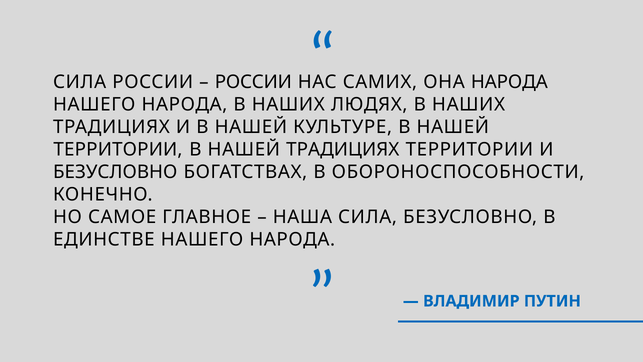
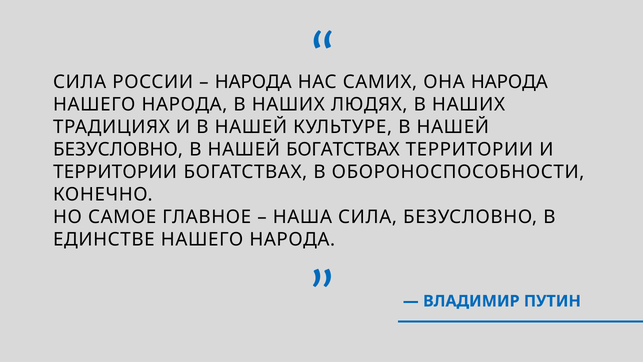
РОССИИ: РОССИИ -> НАРОДА (253, 82)
ТЕРРИТОРИИ: ТЕРРИТОРИИ -> БЕЗУСЛОВНО (118, 149)
НАШЕЙ ТРАДИЦИЯХ: ТРАДИЦИЯХ -> БОГАТСТВАХ (343, 149)
БЕЗУСЛОВНО: БЕЗУСЛОВНО -> ТЕРРИТОРИИ (115, 172)
